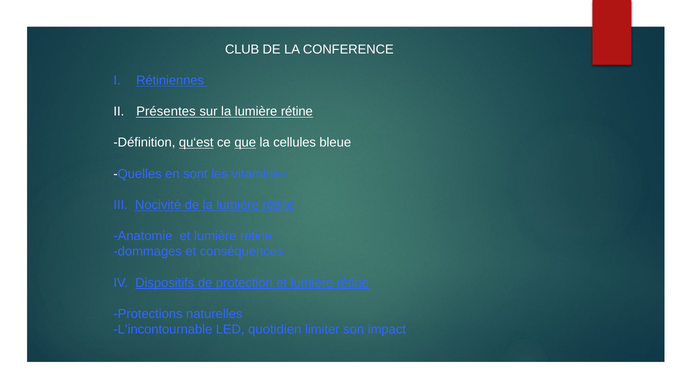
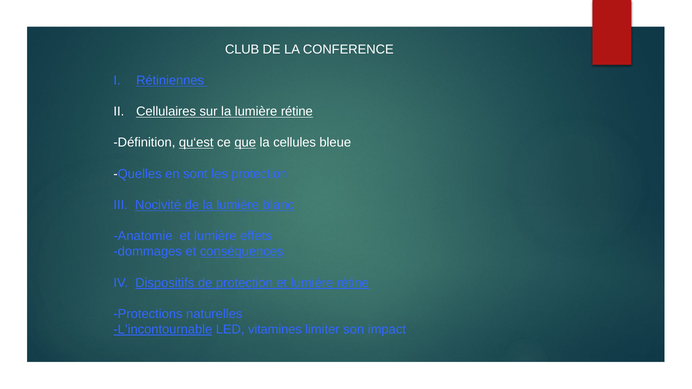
Présentes: Présentes -> Cellulaires (166, 112)
les vitamines: vitamines -> protection (259, 174)
de la lumière rétine: rétine -> blanc (278, 205)
Anatomie et lumière rétine: rétine -> effets (256, 236)
conséquences underline: none -> present (242, 252)
L’incontournable underline: none -> present (163, 330)
quotidien: quotidien -> vitamines (275, 330)
